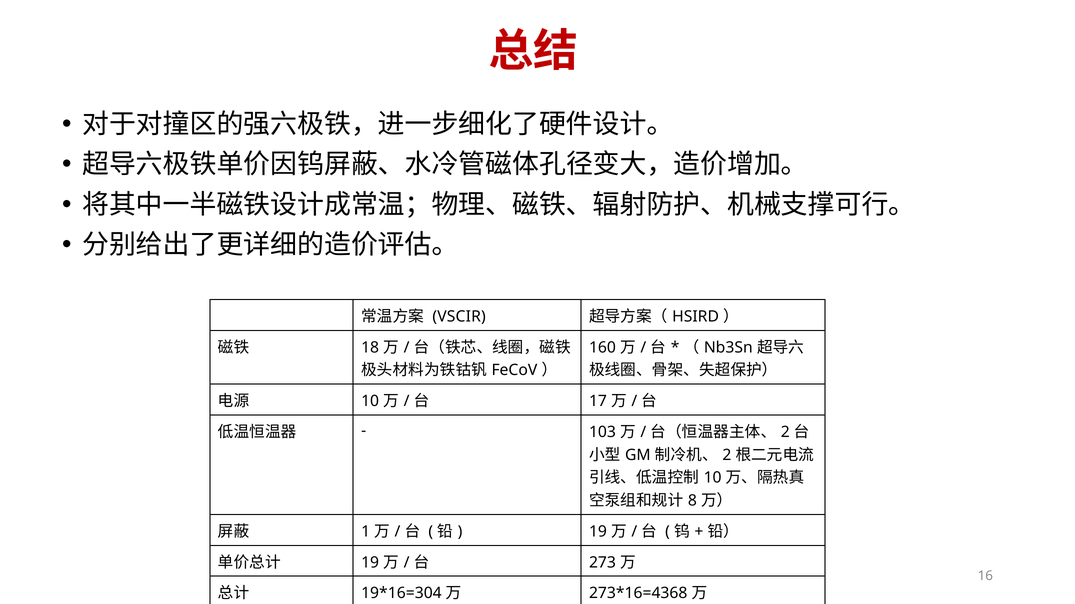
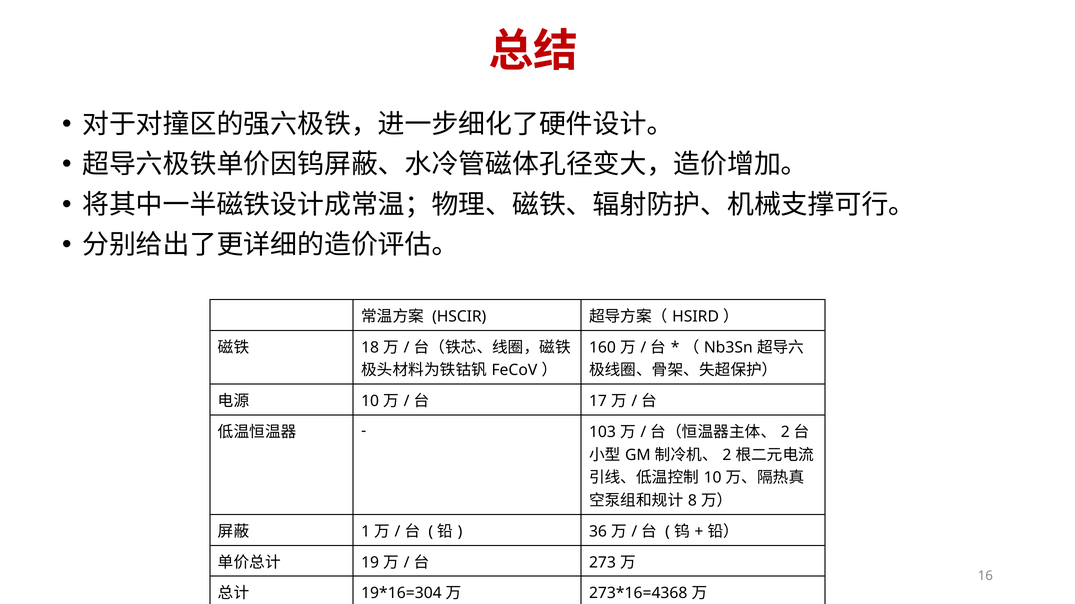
VSCIR: VSCIR -> HSCIR (459, 317)
19: 19 -> 36 (598, 532)
